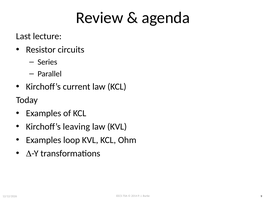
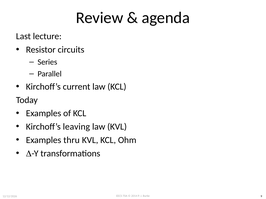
loop: loop -> thru (72, 140)
